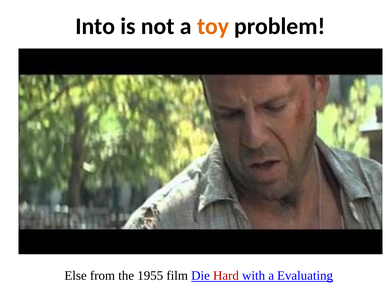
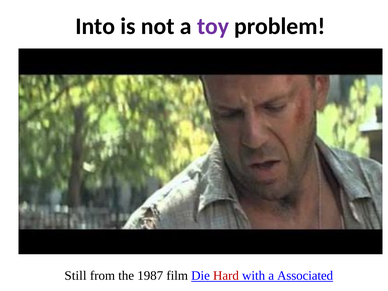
toy colour: orange -> purple (213, 26)
Else: Else -> Still (76, 276)
1955: 1955 -> 1987 (150, 276)
Evaluating: Evaluating -> Associated (305, 276)
